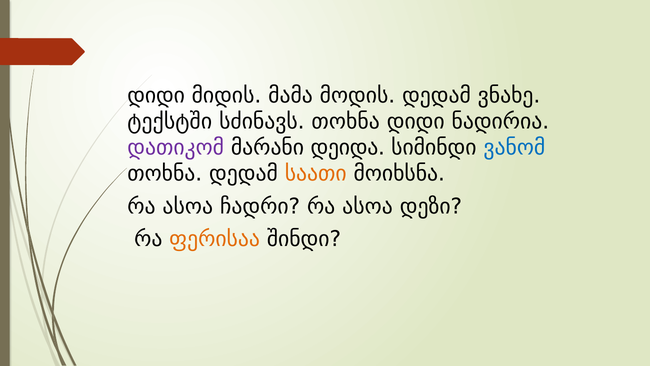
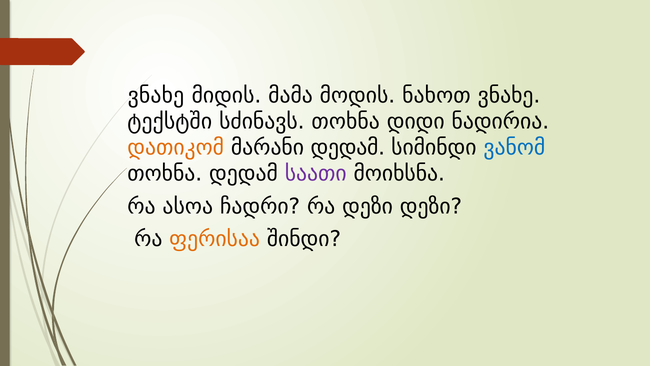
დიდი: დიდი -> ვნახე (156, 95)
მოდის დედამ: დედამ -> ნახოთ (436, 95)
დათიკომ colour: purple -> orange (176, 147)
მარანი დეიდა: დეიდა -> დედამ (348, 147)
საათი colour: orange -> purple (316, 173)
ჩადრი რა ასოა: ასოა -> დეზი (368, 206)
